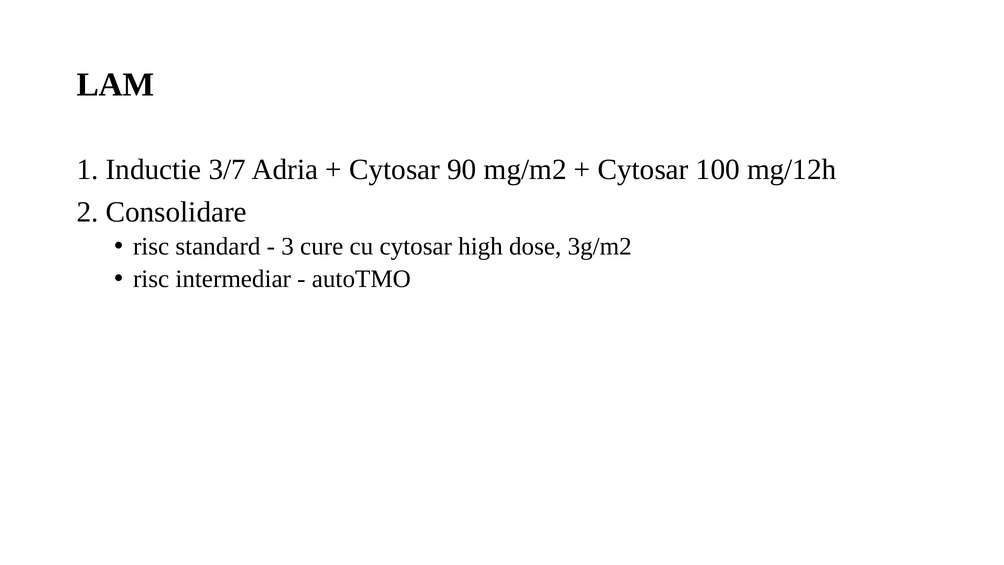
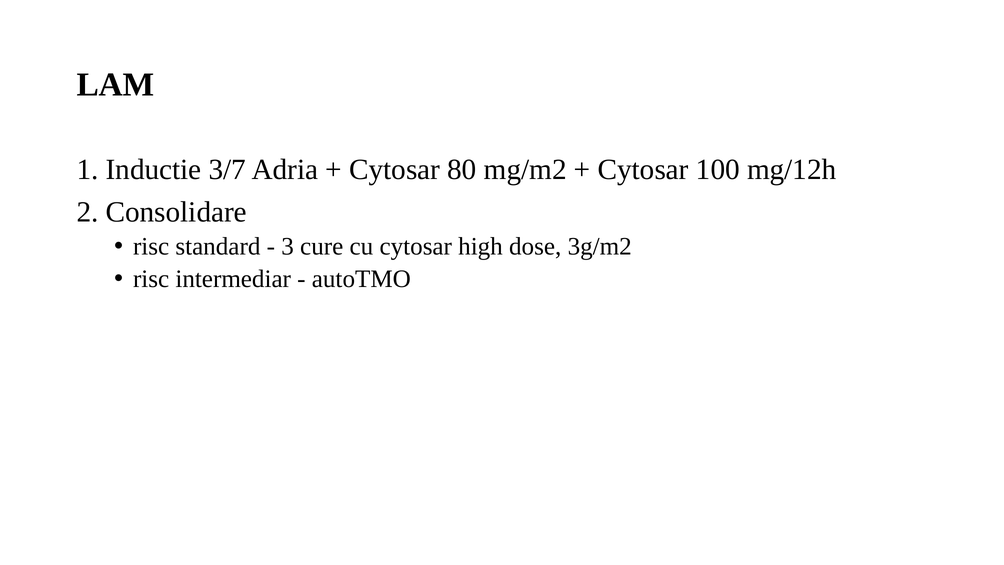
90: 90 -> 80 (462, 170)
